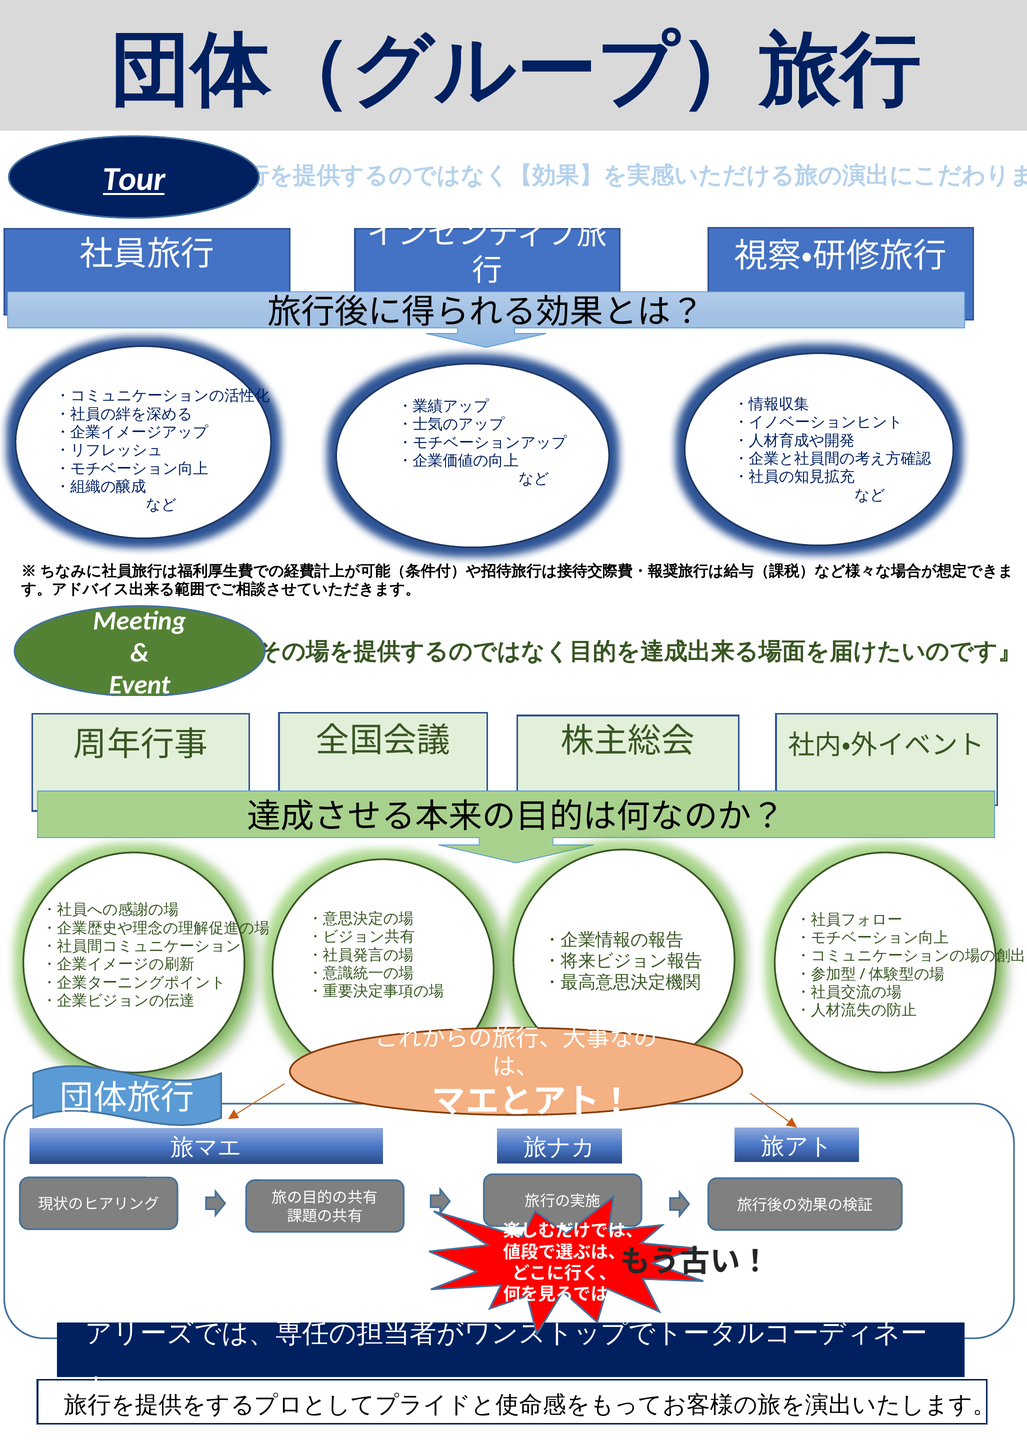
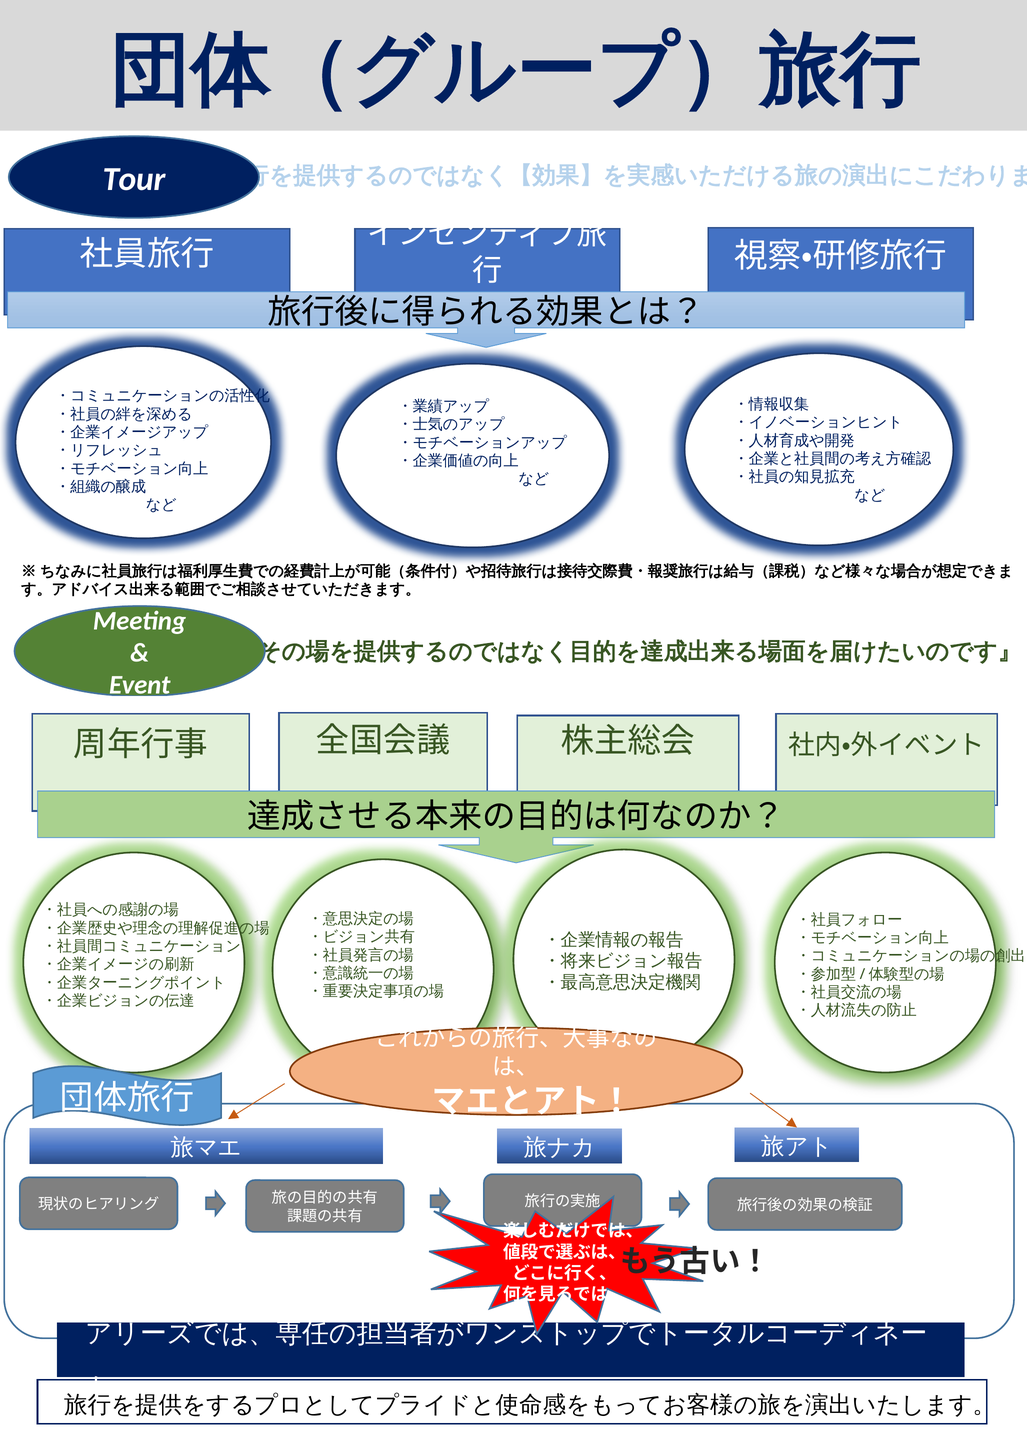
Tour underline: present -> none (134, 179)
